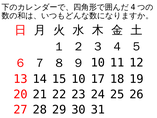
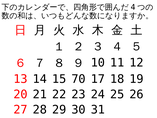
15 10: 10 -> 70 (78, 79)
